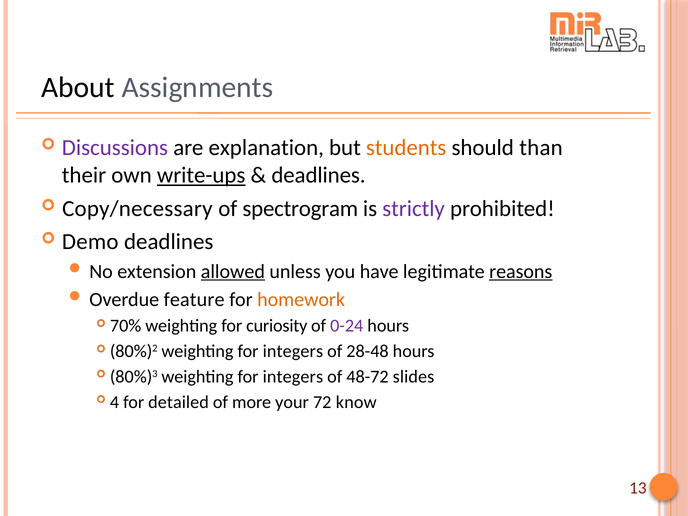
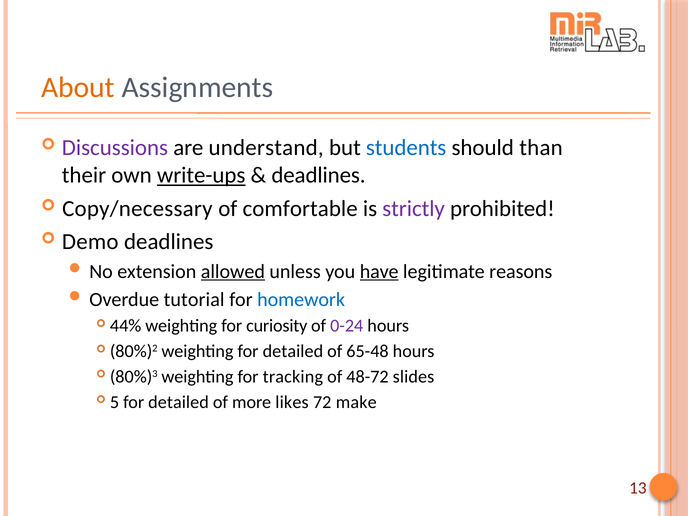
About colour: black -> orange (78, 88)
explanation: explanation -> understand (266, 148)
students colour: orange -> blue (406, 148)
spectrogram: spectrogram -> comfortable (300, 209)
have underline: none -> present (379, 271)
reasons underline: present -> none (521, 271)
feature: feature -> tutorial (194, 299)
homework colour: orange -> blue (301, 299)
70%: 70% -> 44% (126, 326)
80%)2 weighting for integers: integers -> detailed (293, 351)
28-48: 28-48 -> 65-48 (368, 351)
80%)3 weighting for integers: integers -> tracking (293, 377)
4: 4 -> 5 (115, 402)
your: your -> likes (292, 402)
know: know -> make (356, 402)
